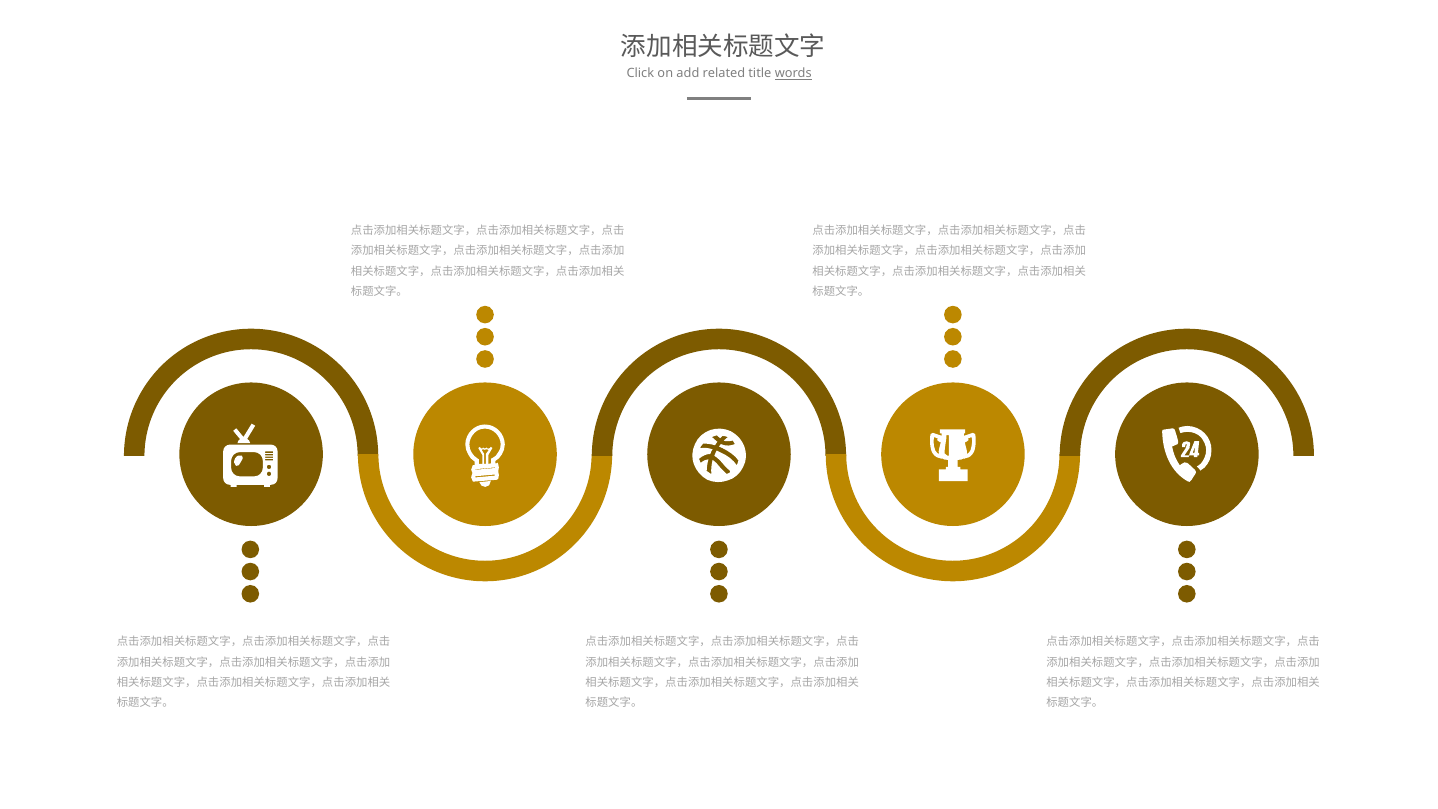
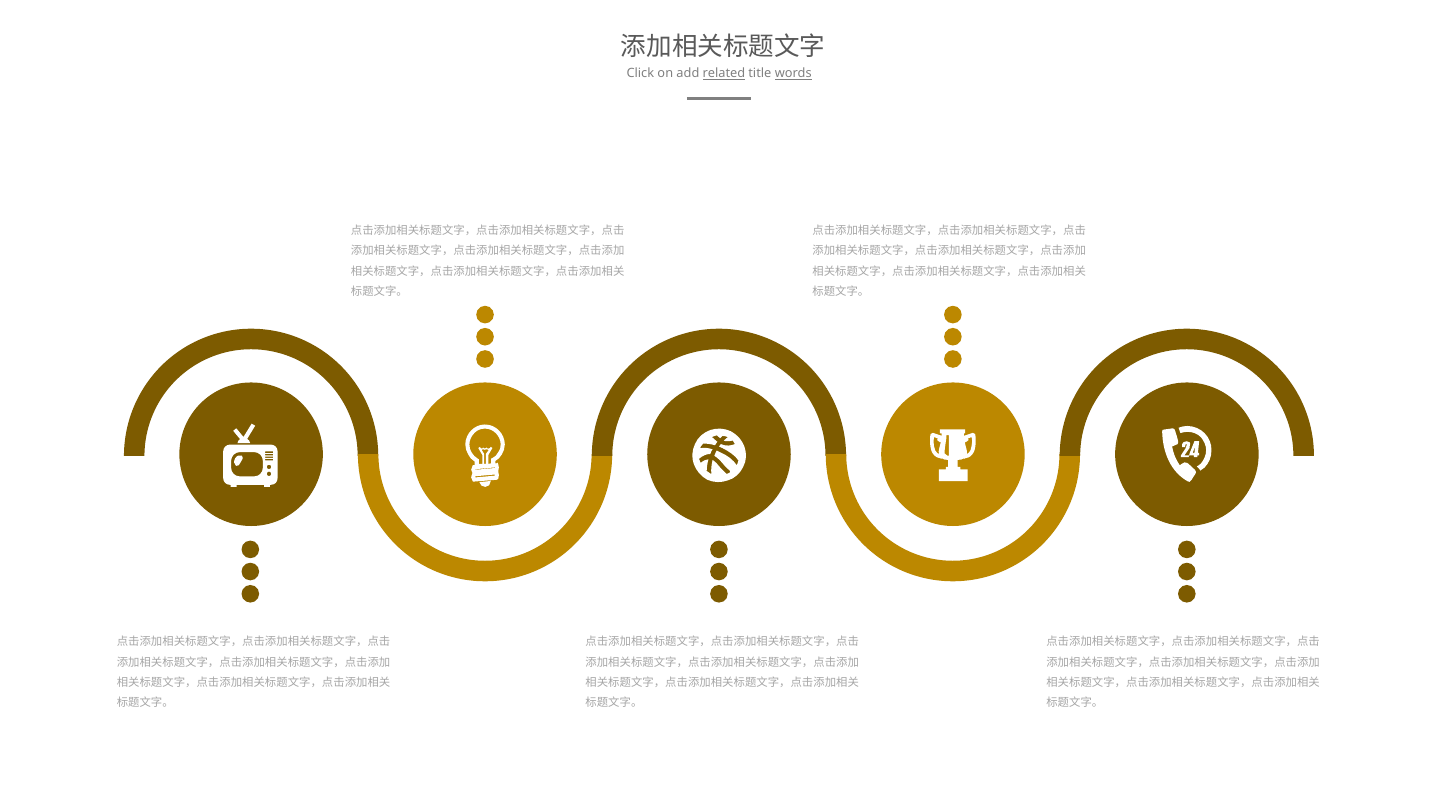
related underline: none -> present (724, 74)
